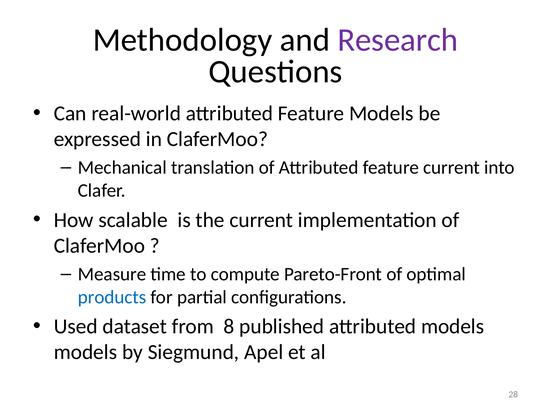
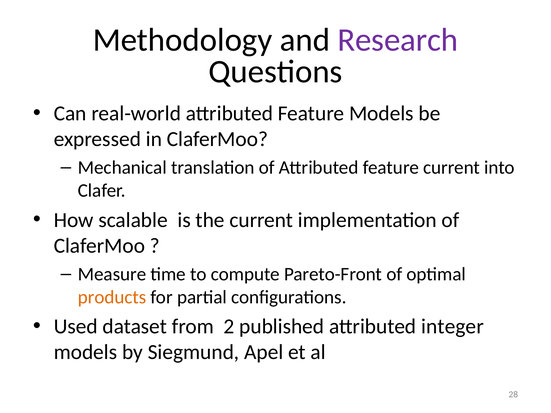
products colour: blue -> orange (112, 297)
8: 8 -> 2 (229, 327)
attributed models: models -> integer (452, 327)
